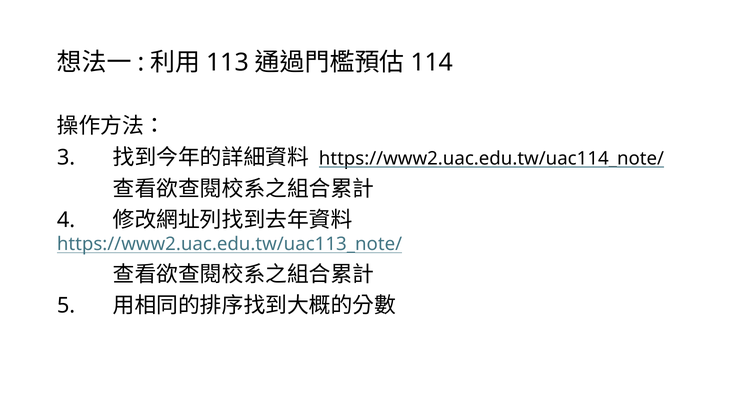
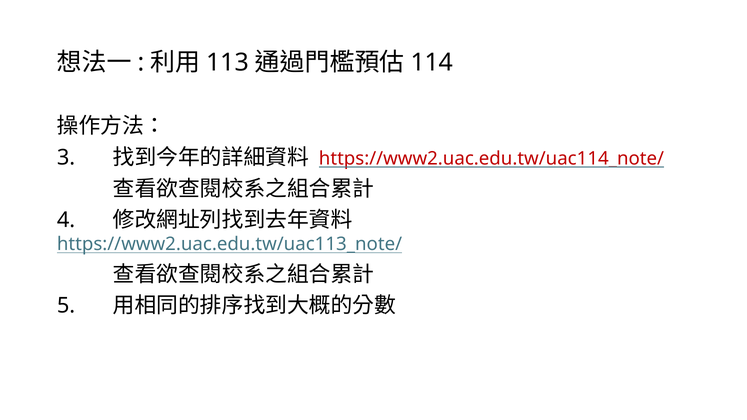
https://www2.uac.edu.tw/uac114_note/ colour: black -> red (491, 159)
